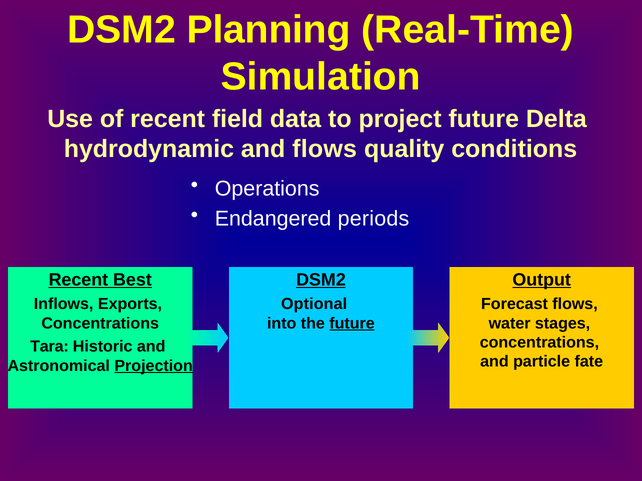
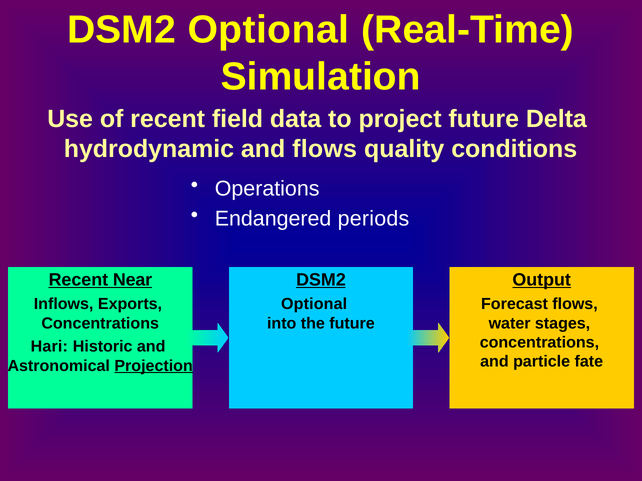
Planning: Planning -> Optional (268, 30)
Best: Best -> Near (133, 280)
future underline: present -> none (352, 324)
Tara: Tara -> Hari (49, 347)
